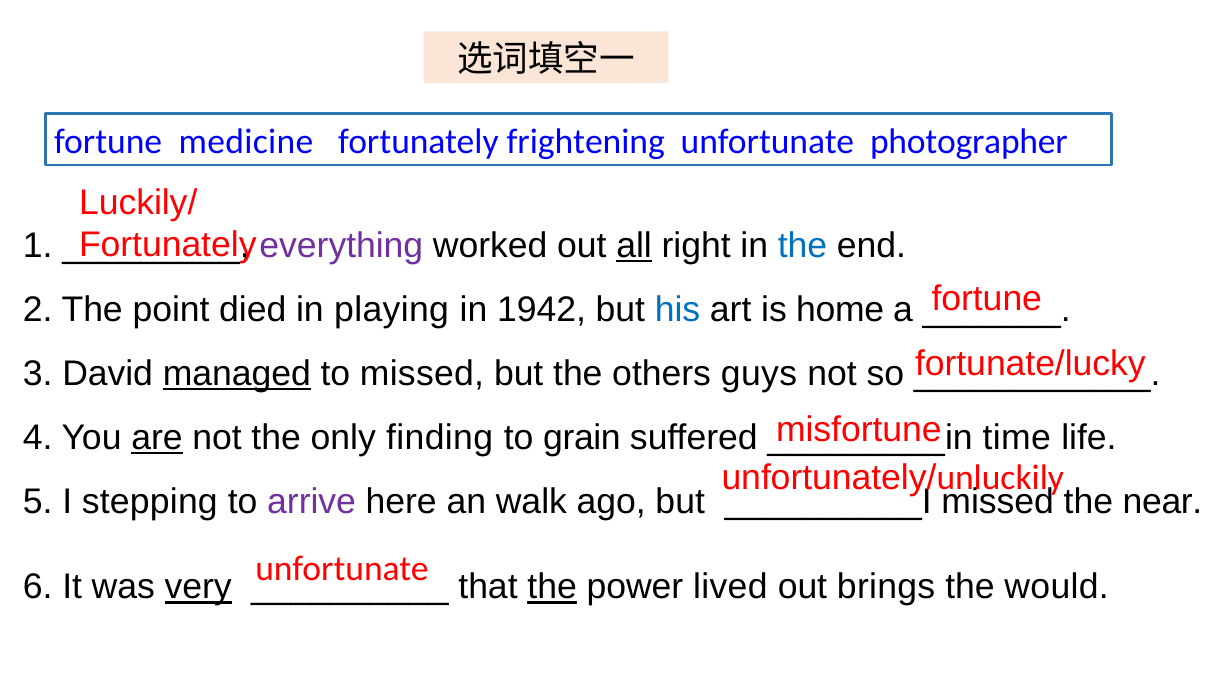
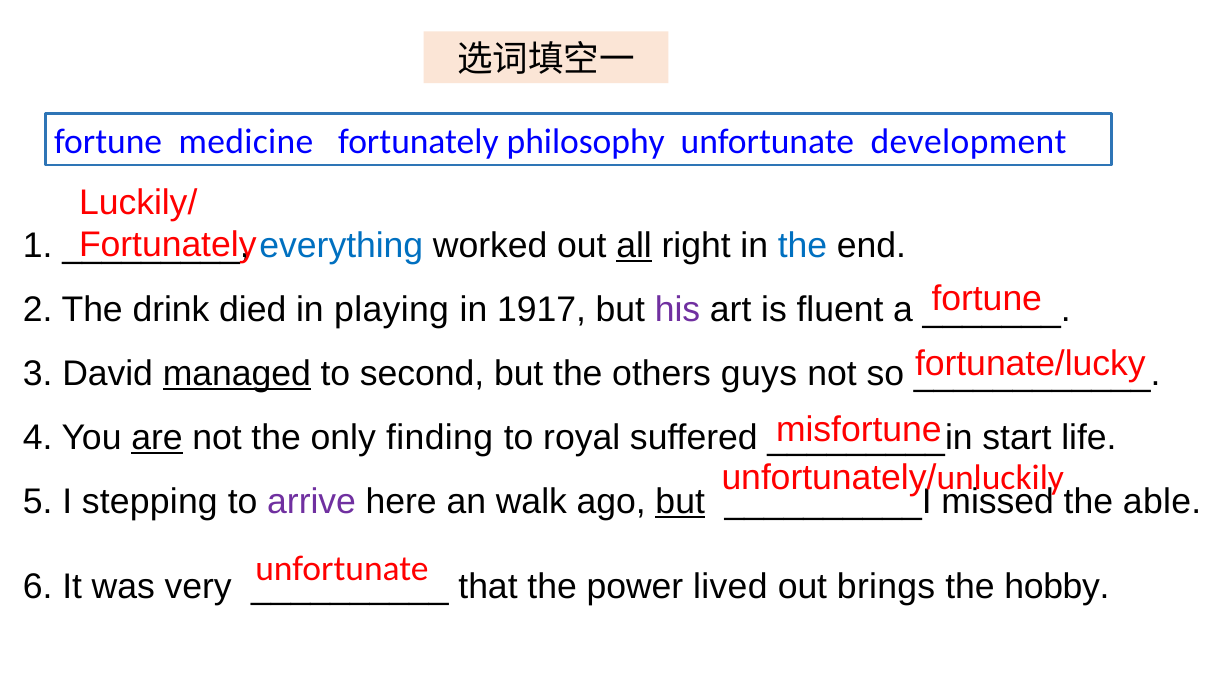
frightening: frightening -> philosophy (586, 142)
photographer: photographer -> development (969, 142)
everything colour: purple -> blue (341, 245)
point: point -> drink (171, 310)
1942: 1942 -> 1917 (541, 310)
his colour: blue -> purple (678, 310)
home: home -> fluent (840, 310)
to missed: missed -> second (422, 374)
grain: grain -> royal (582, 438)
time: time -> start (1017, 438)
but underline: none -> present (680, 502)
near: near -> able (1162, 502)
very underline: present -> none (198, 587)
the underline: present -> none (552, 587)
would: would -> hobby (1057, 587)
